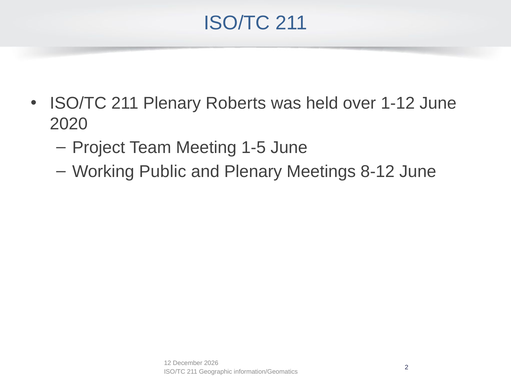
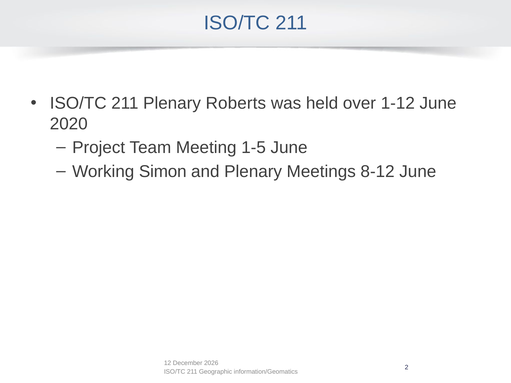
Public: Public -> Simon (163, 172)
